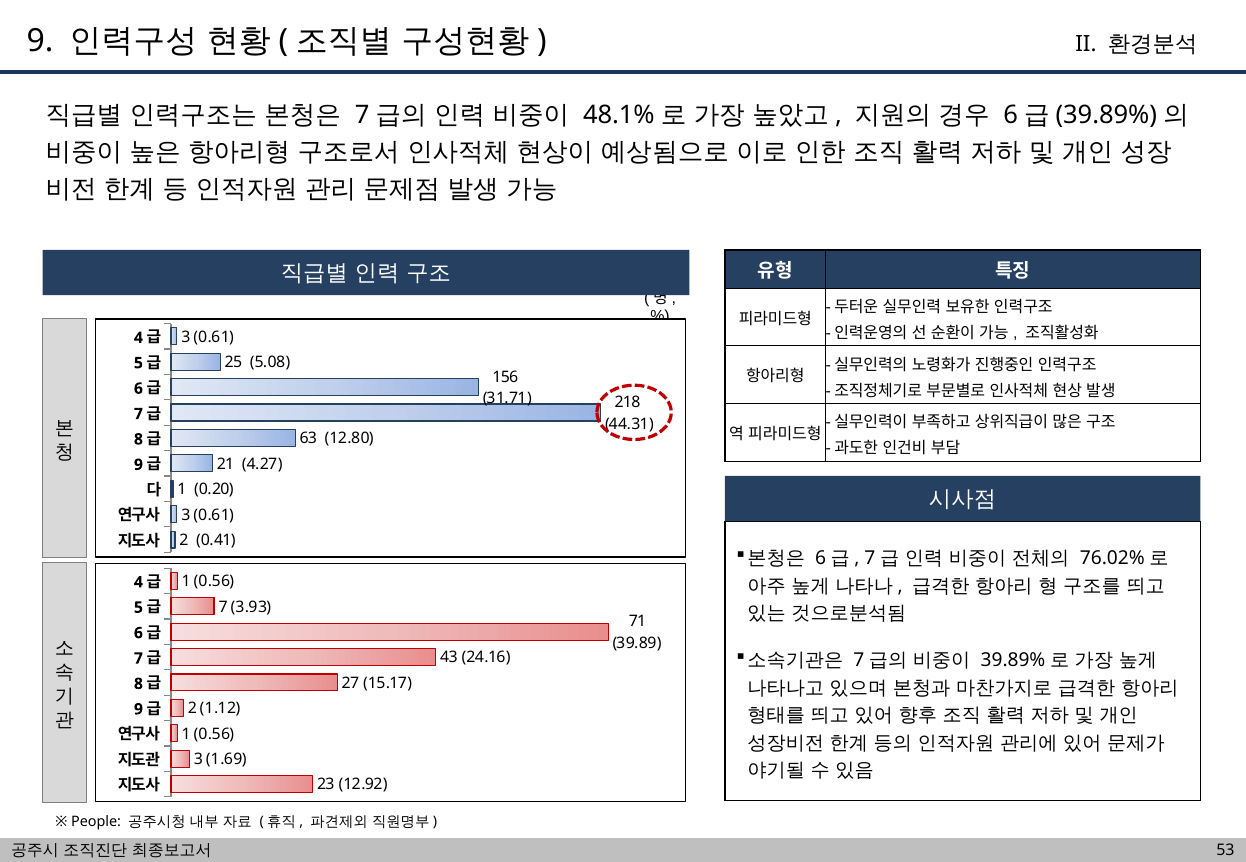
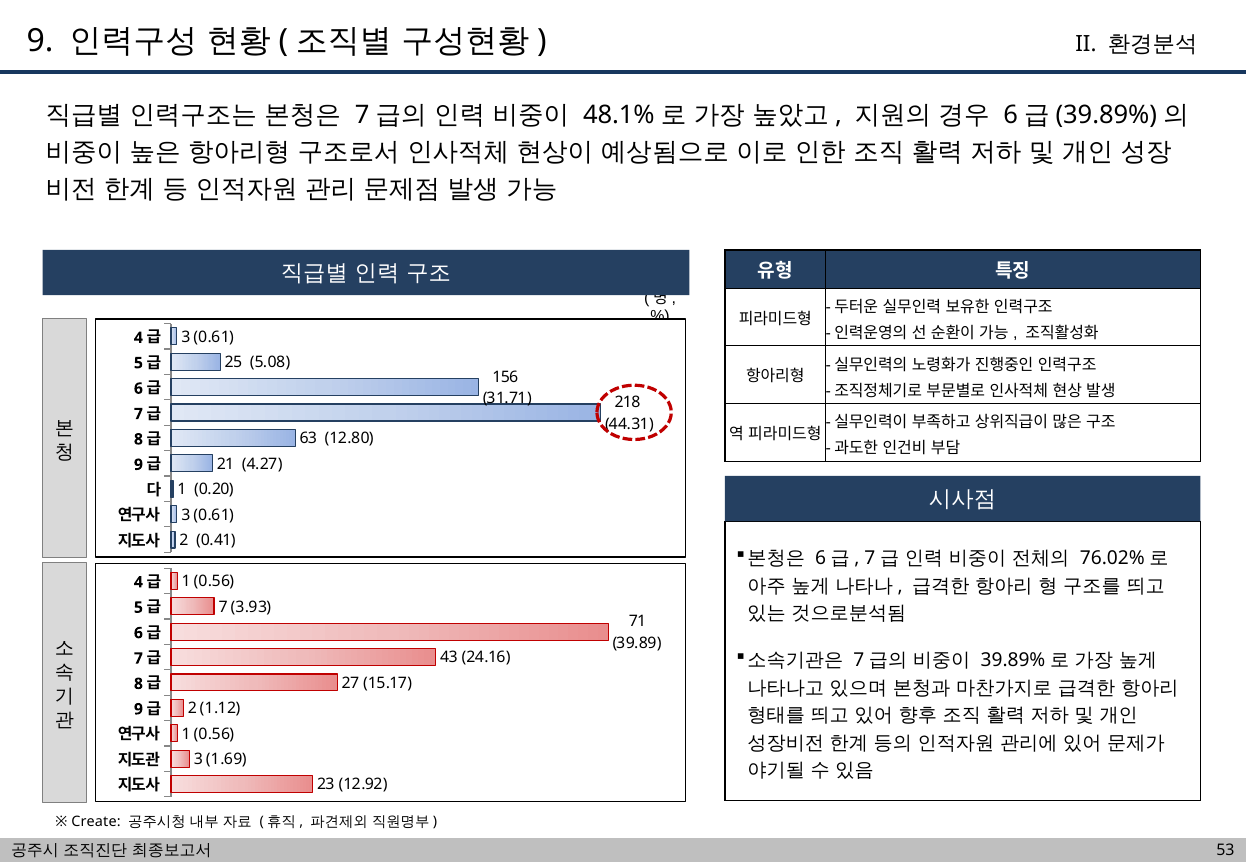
People: People -> Create (96, 822)
